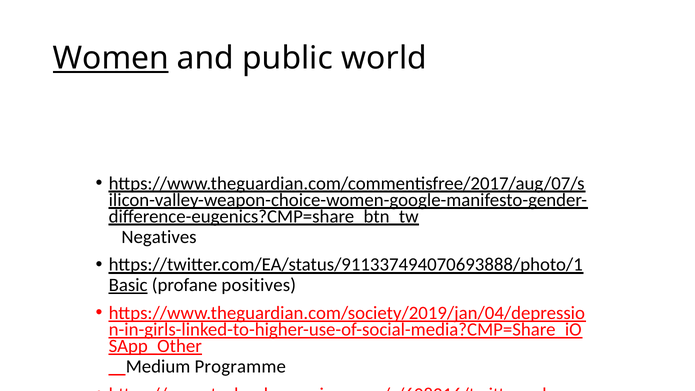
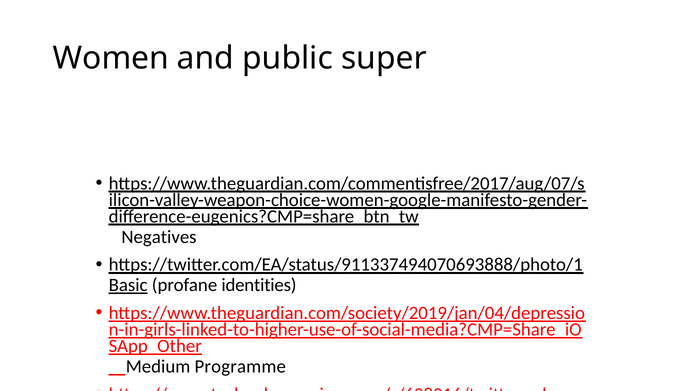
Women underline: present -> none (111, 58)
world: world -> super (384, 58)
positives: positives -> identities (259, 285)
